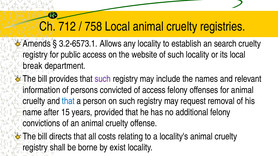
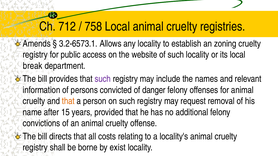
search: search -> zoning (225, 44)
of access: access -> danger (154, 90)
that colour: blue -> orange (68, 101)
